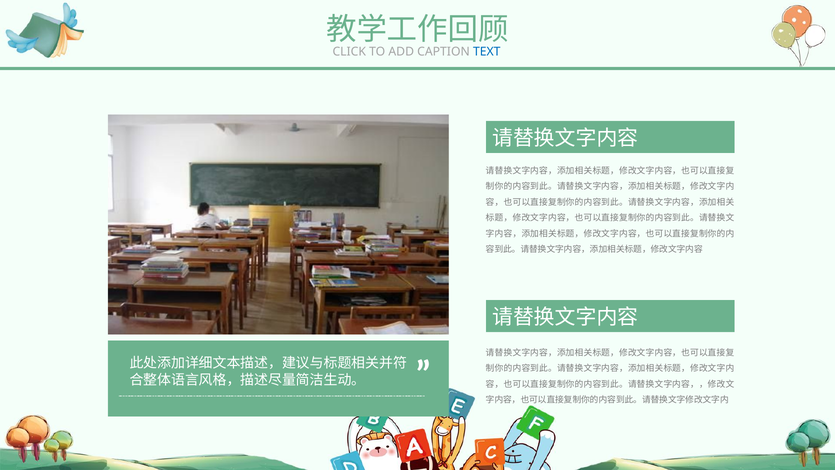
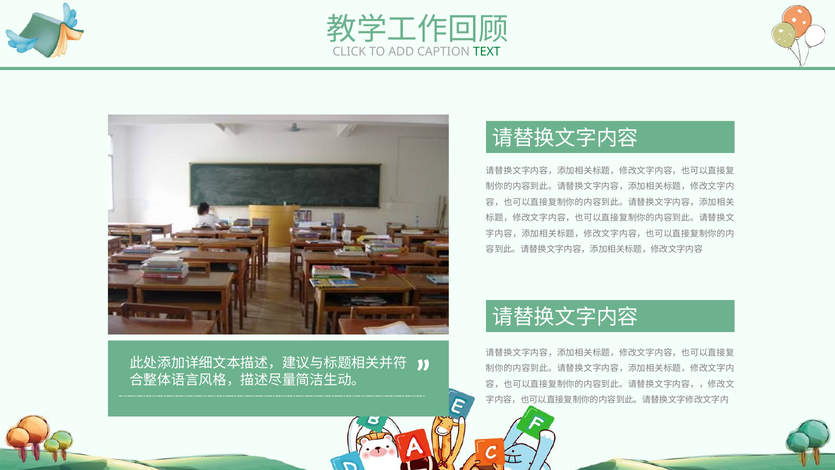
TEXT colour: blue -> green (487, 52)
